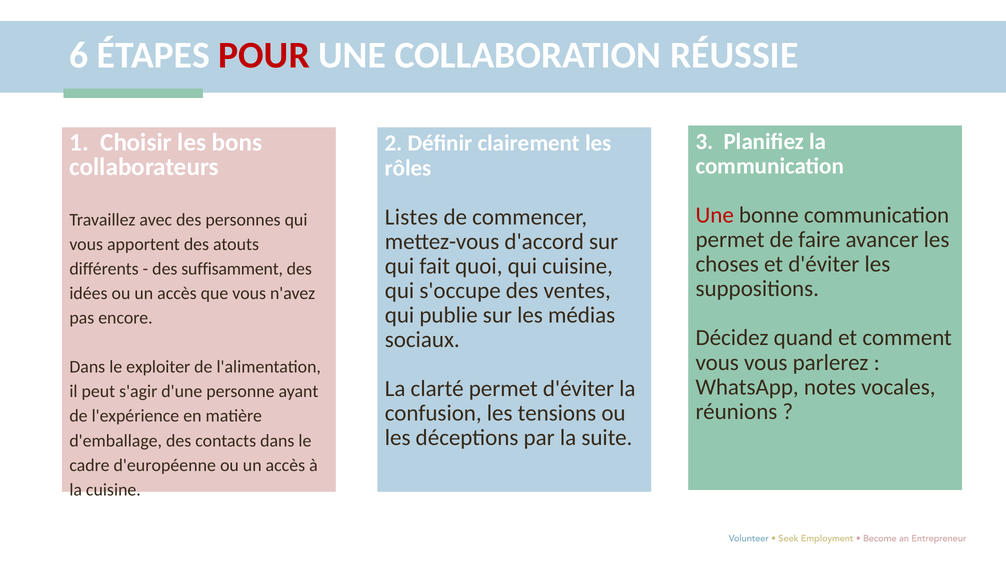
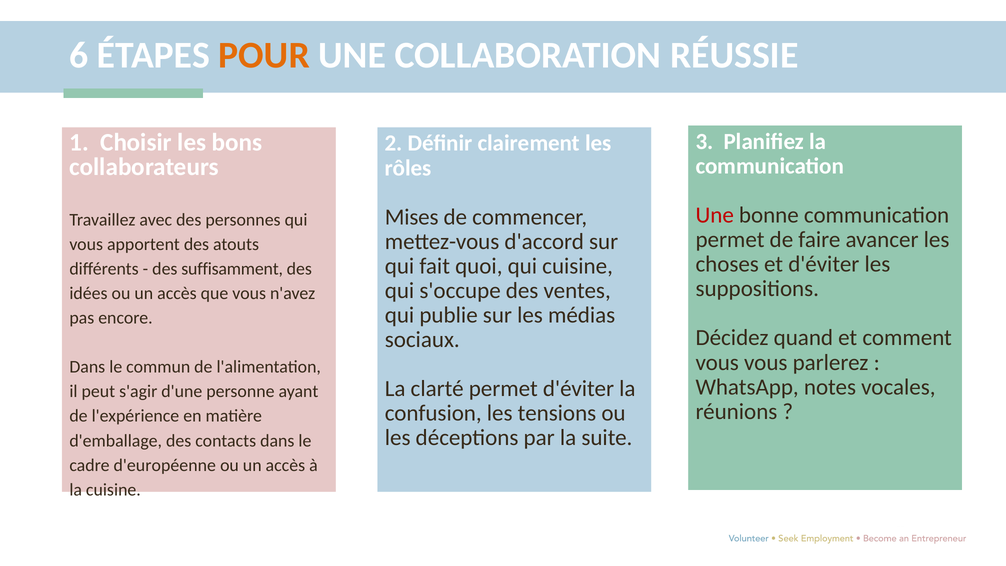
POUR colour: red -> orange (264, 55)
Listes: Listes -> Mises (412, 217)
exploiter: exploiter -> commun (158, 367)
